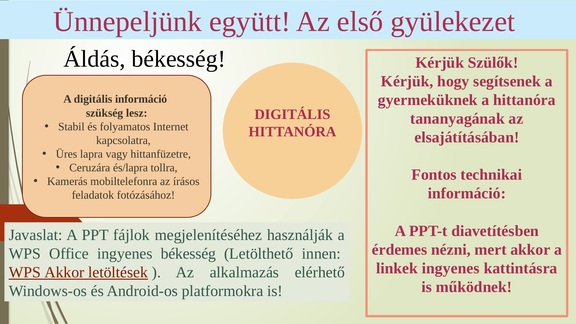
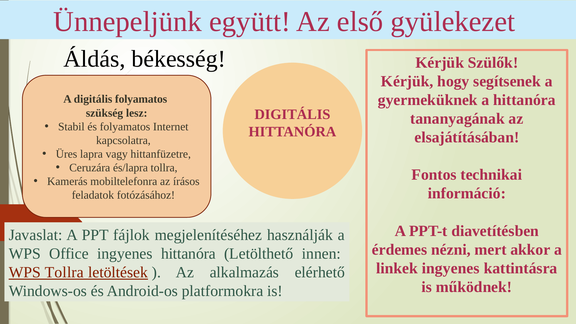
digitális információ: információ -> folyamatos (141, 99)
ingyenes békesség: békesség -> hittanóra (188, 254)
WPS Akkor: Akkor -> Tollra (64, 272)
